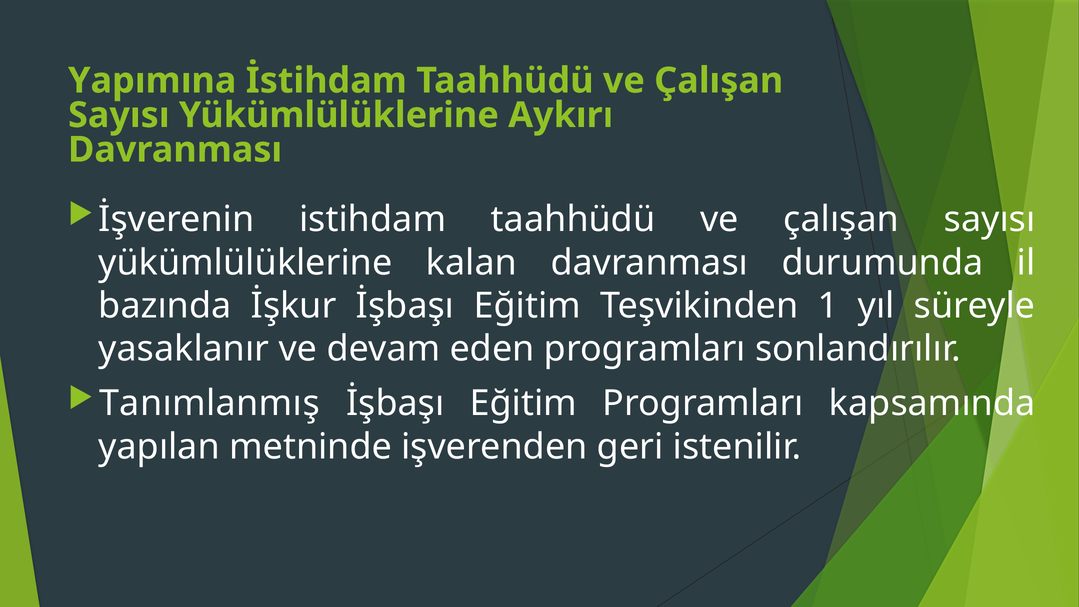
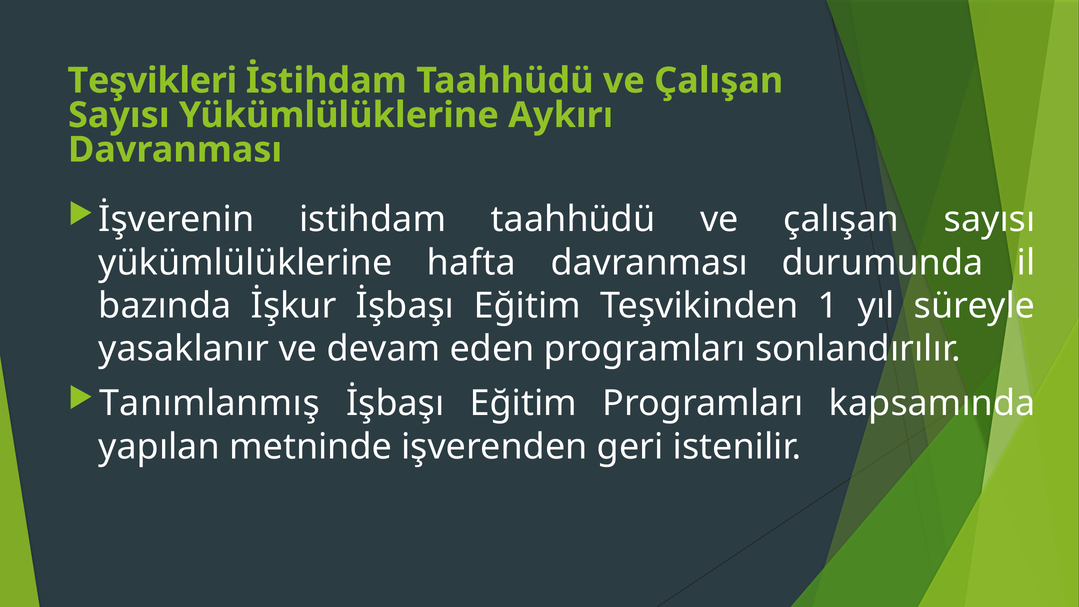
Yapımına: Yapımına -> Teşvikleri (152, 81)
kalan: kalan -> hafta (471, 263)
